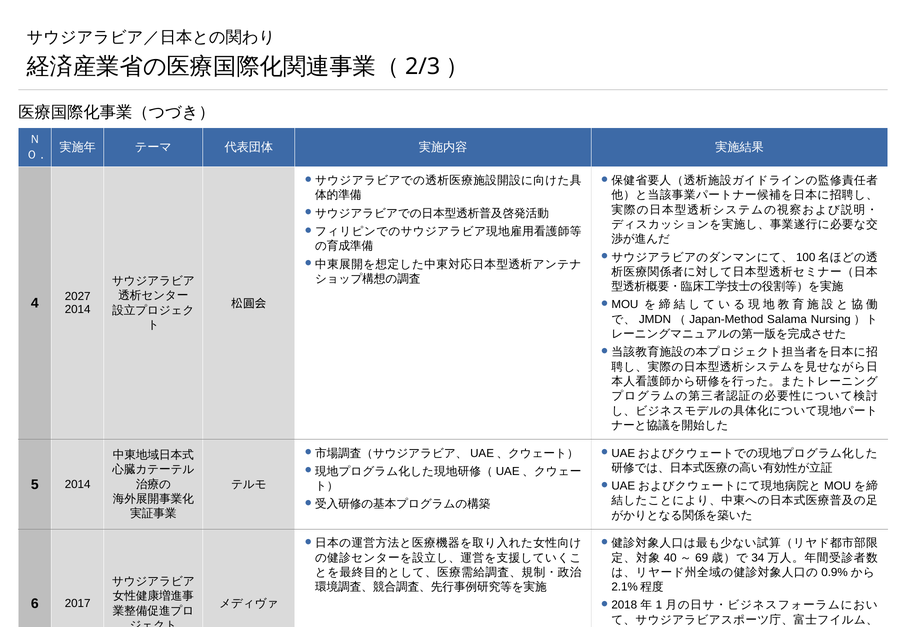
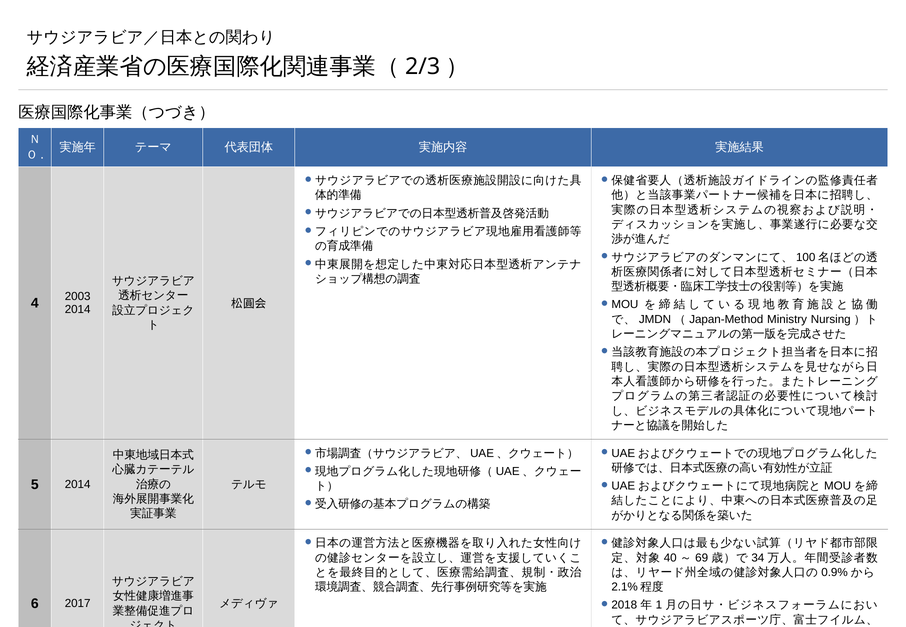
2027: 2027 -> 2003 (78, 297)
Salama: Salama -> Ministry (787, 319)
